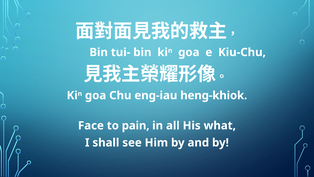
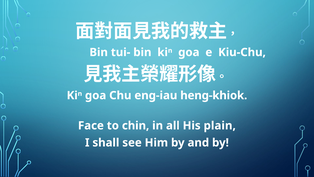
pain: pain -> chin (136, 125)
what: what -> plain (220, 125)
